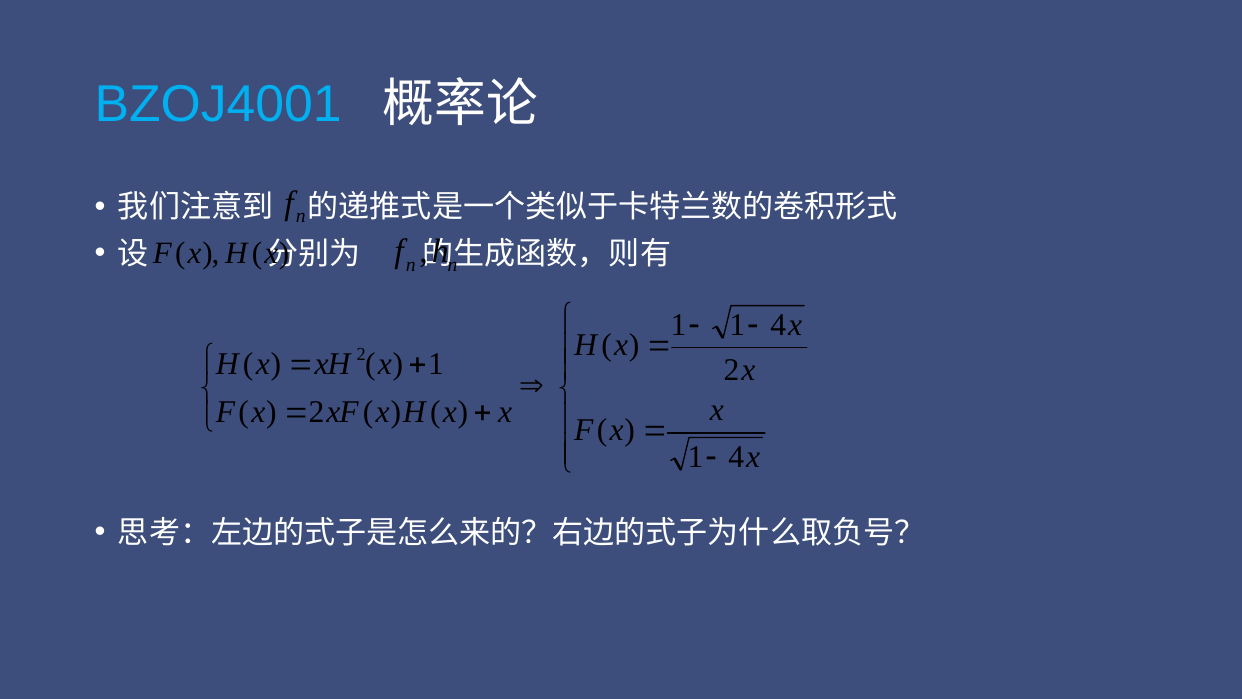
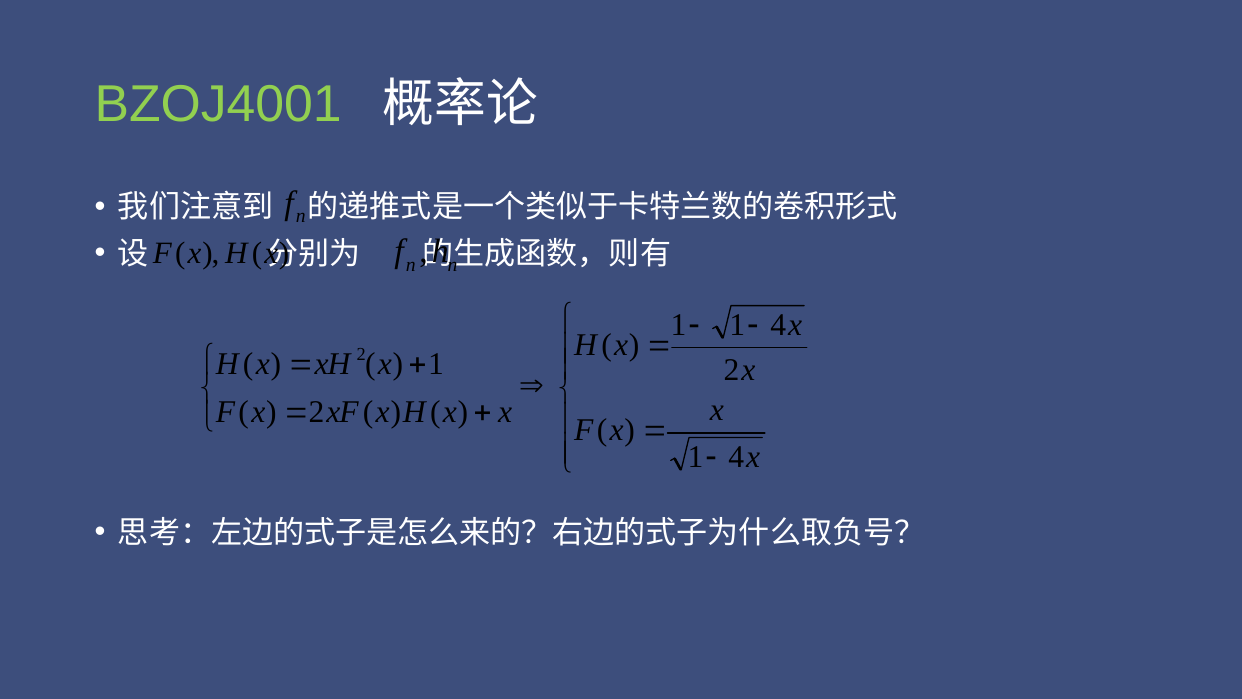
BZOJ4001 colour: light blue -> light green (218, 104)
